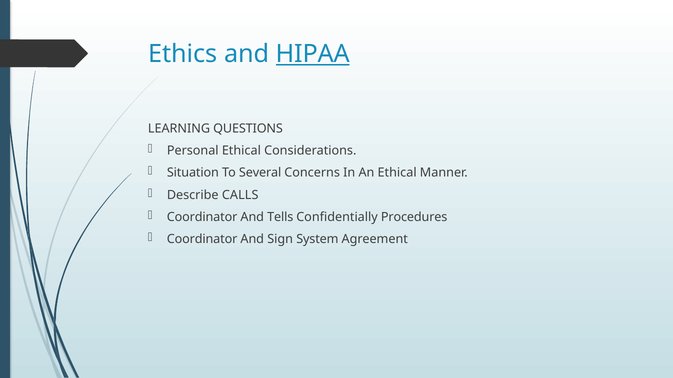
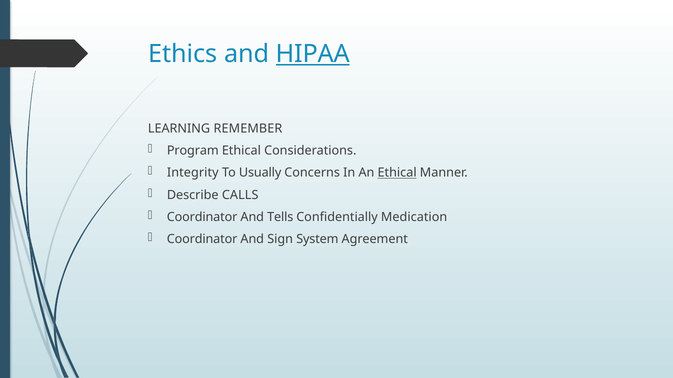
QUESTIONS: QUESTIONS -> REMEMBER (248, 129)
Personal: Personal -> Program (193, 151)
Situation: Situation -> Integrity (193, 173)
Several: Several -> Usually (260, 173)
Ethical underline: none -> present (397, 173)
Procedures: Procedures -> Medication (414, 217)
